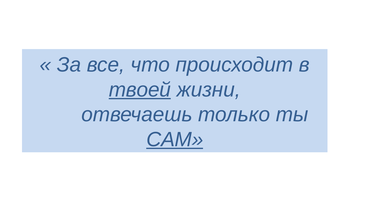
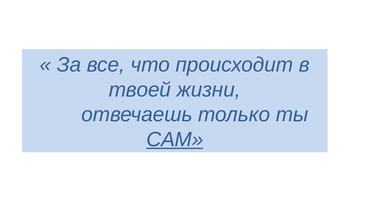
твоей underline: present -> none (140, 90)
